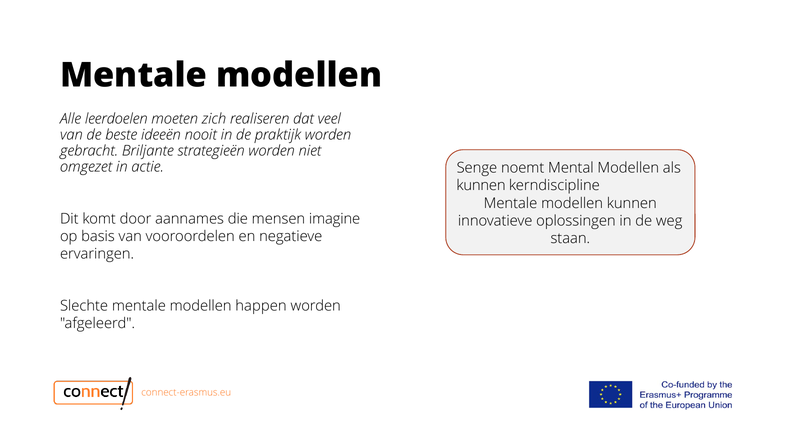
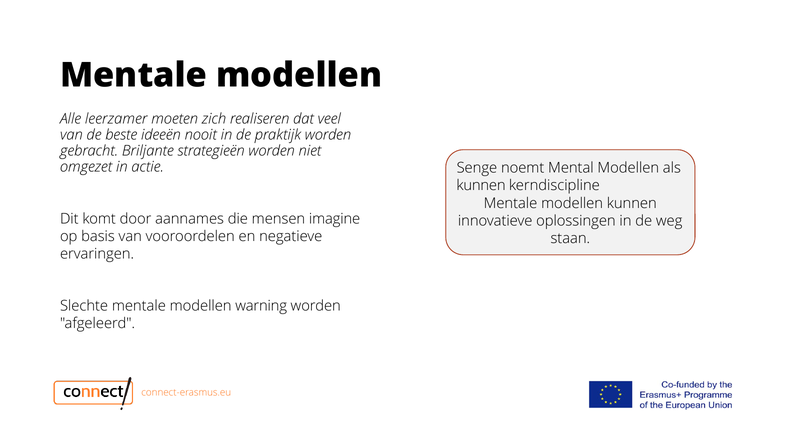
leerdoelen: leerdoelen -> leerzamer (116, 119)
happen: happen -> warning (261, 306)
